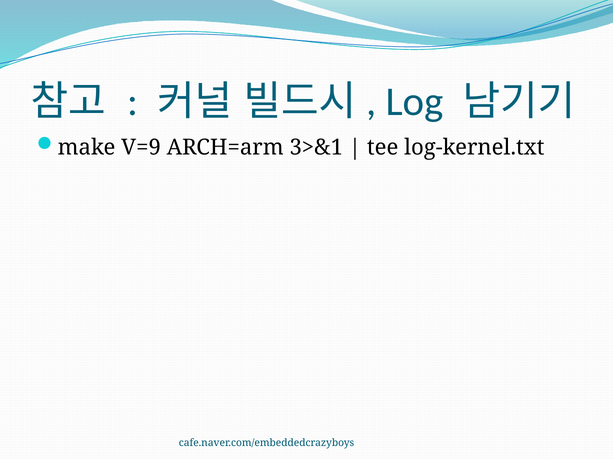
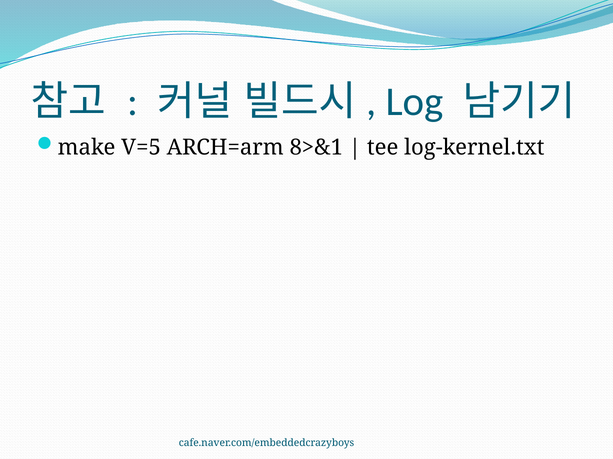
V=9: V=9 -> V=5 (141, 148)
3>&1: 3>&1 -> 8>&1 (316, 148)
